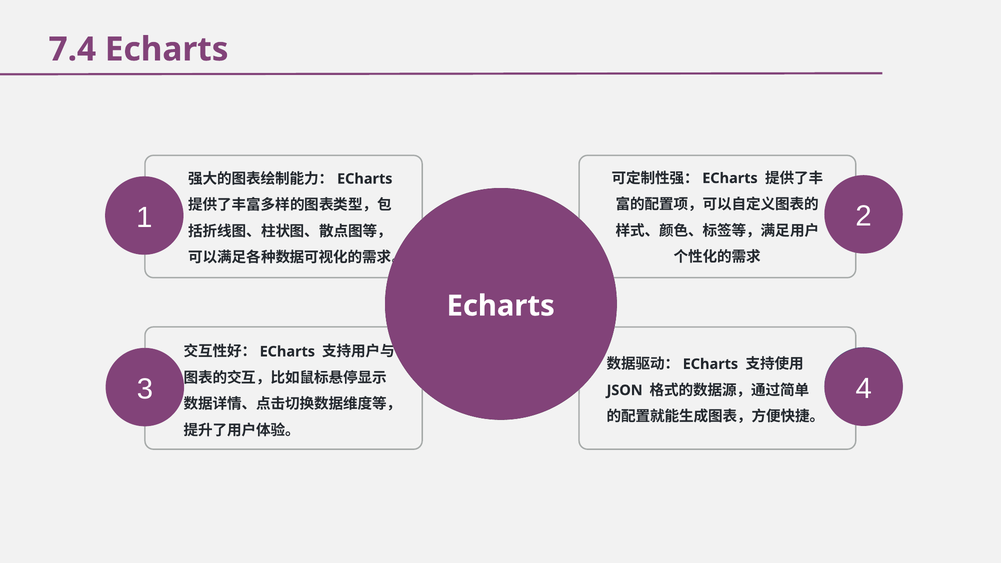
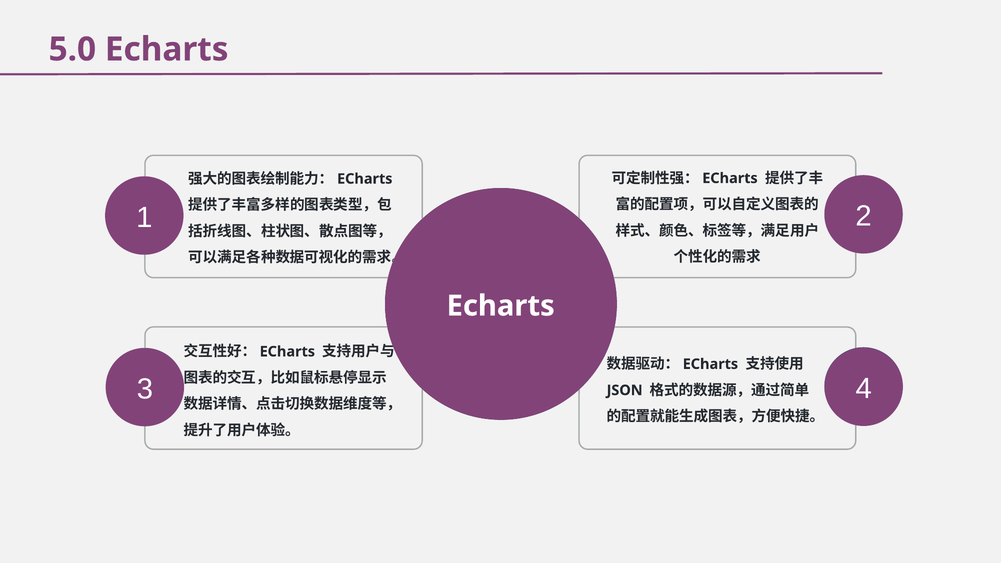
7.4: 7.4 -> 5.0 (72, 49)
